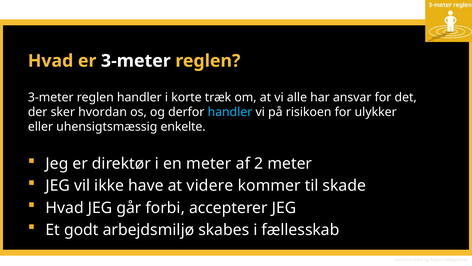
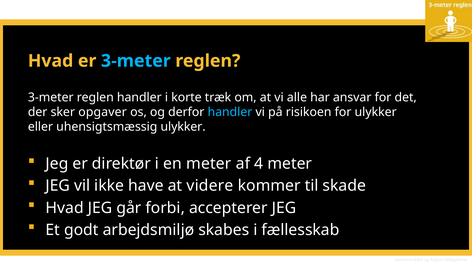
3-meter colour: white -> light blue (136, 61)
hvordan: hvordan -> opgaver (103, 112)
uhensigtsmæssig enkelte: enkelte -> ulykker (183, 127)
2: 2 -> 4 (259, 163)
